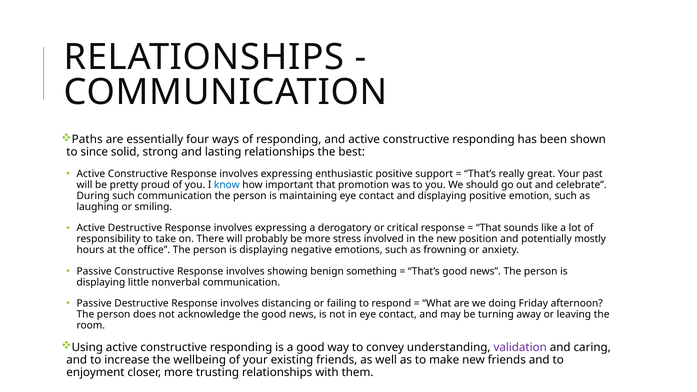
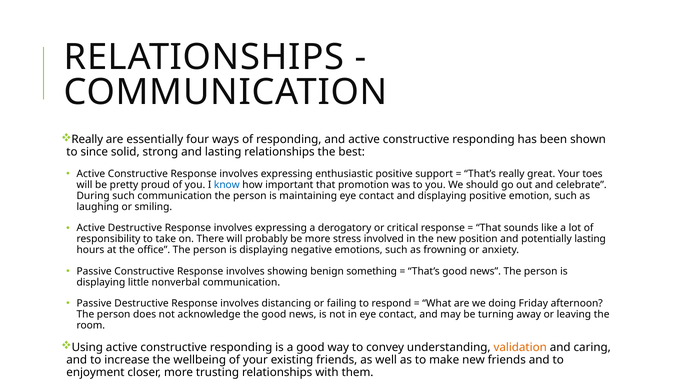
Paths: Paths -> Really (87, 139)
past: past -> toes (592, 174)
potentially mostly: mostly -> lasting (590, 239)
validation colour: purple -> orange (520, 347)
